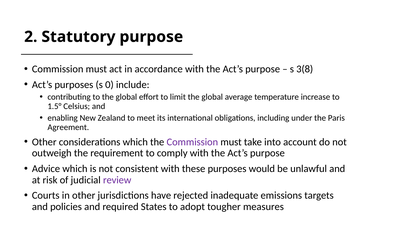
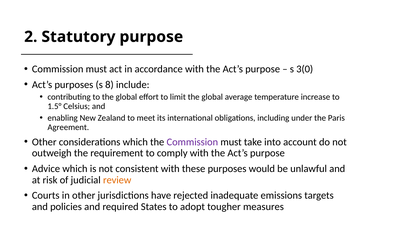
3(8: 3(8 -> 3(0 (305, 69)
0: 0 -> 8 (109, 85)
review colour: purple -> orange (117, 180)
